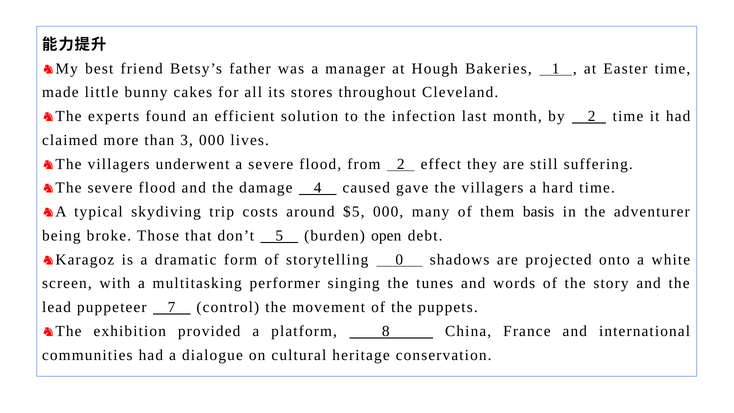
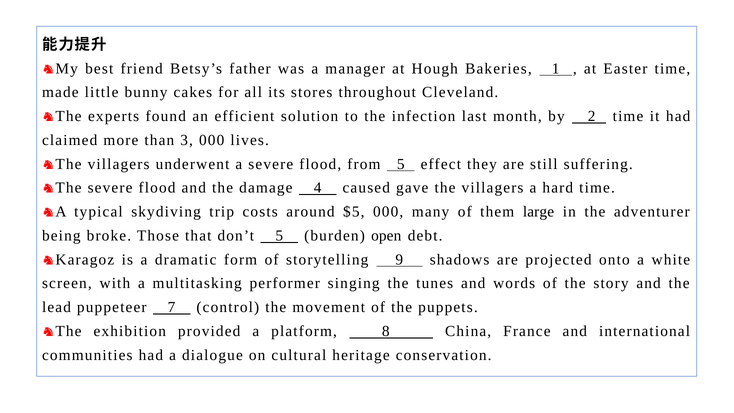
from 2: 2 -> 5 (401, 164)
basis: basis -> large (538, 212)
0: 0 -> 9 (399, 259)
